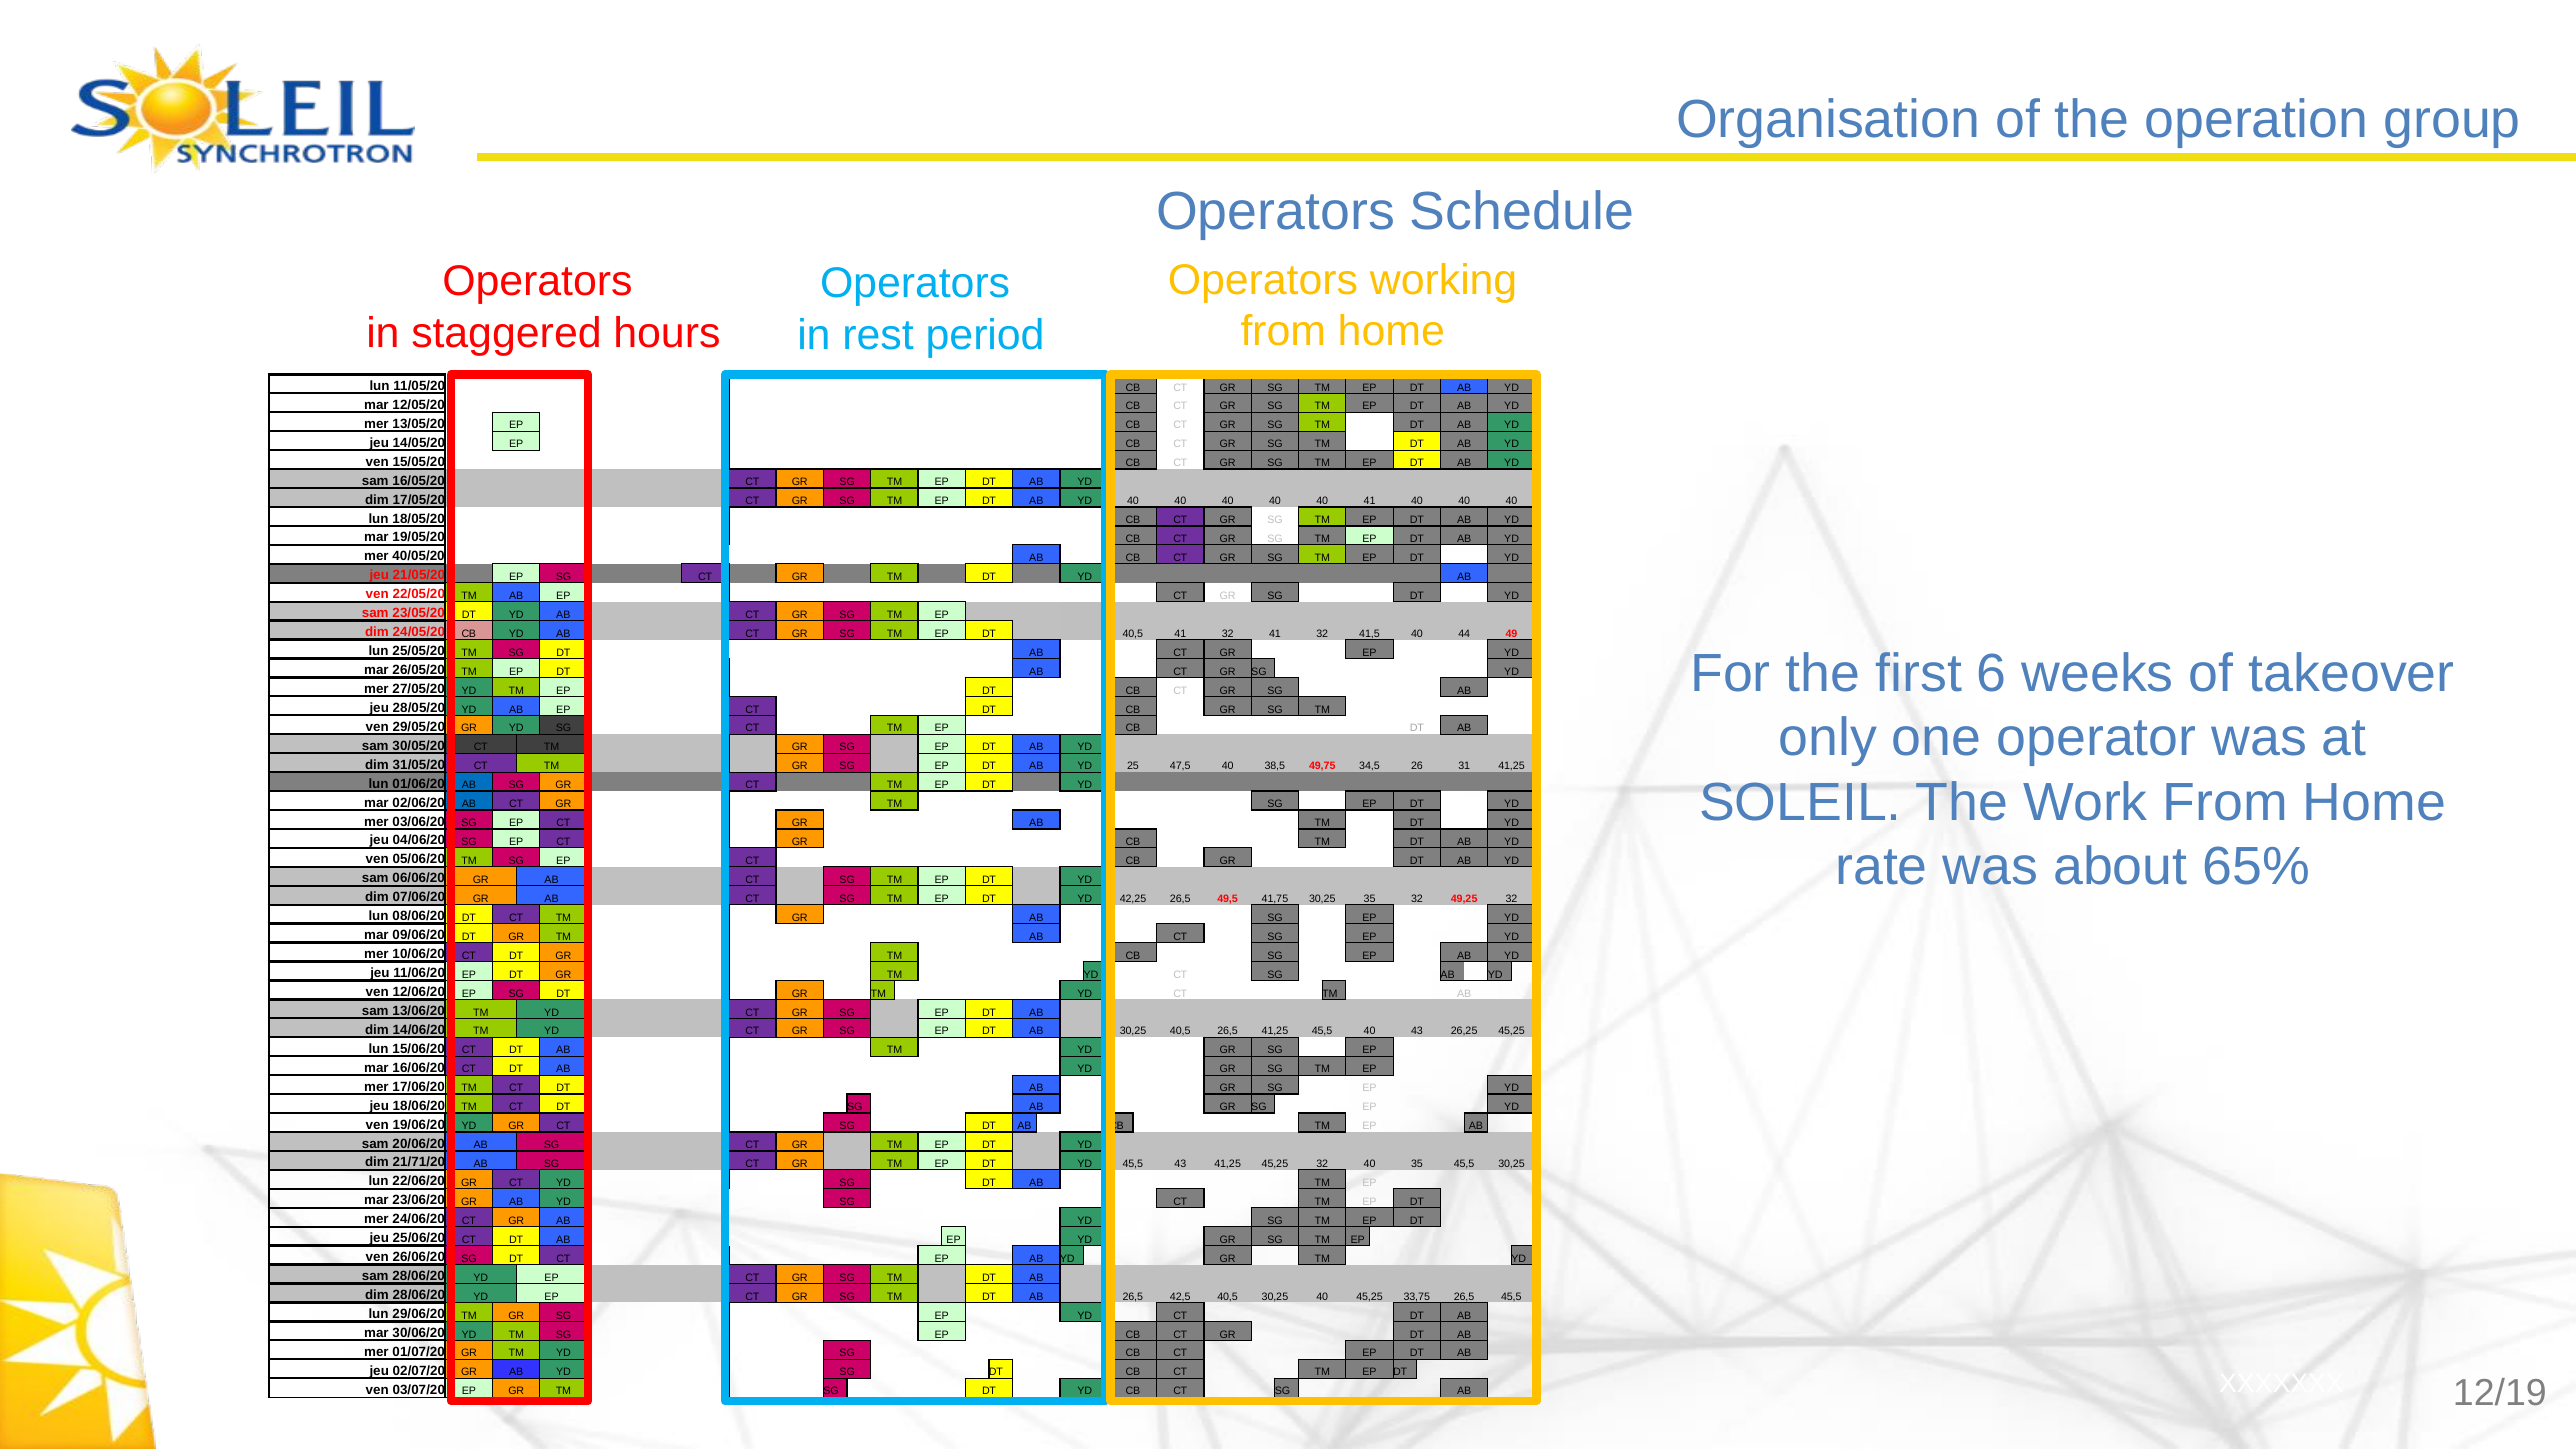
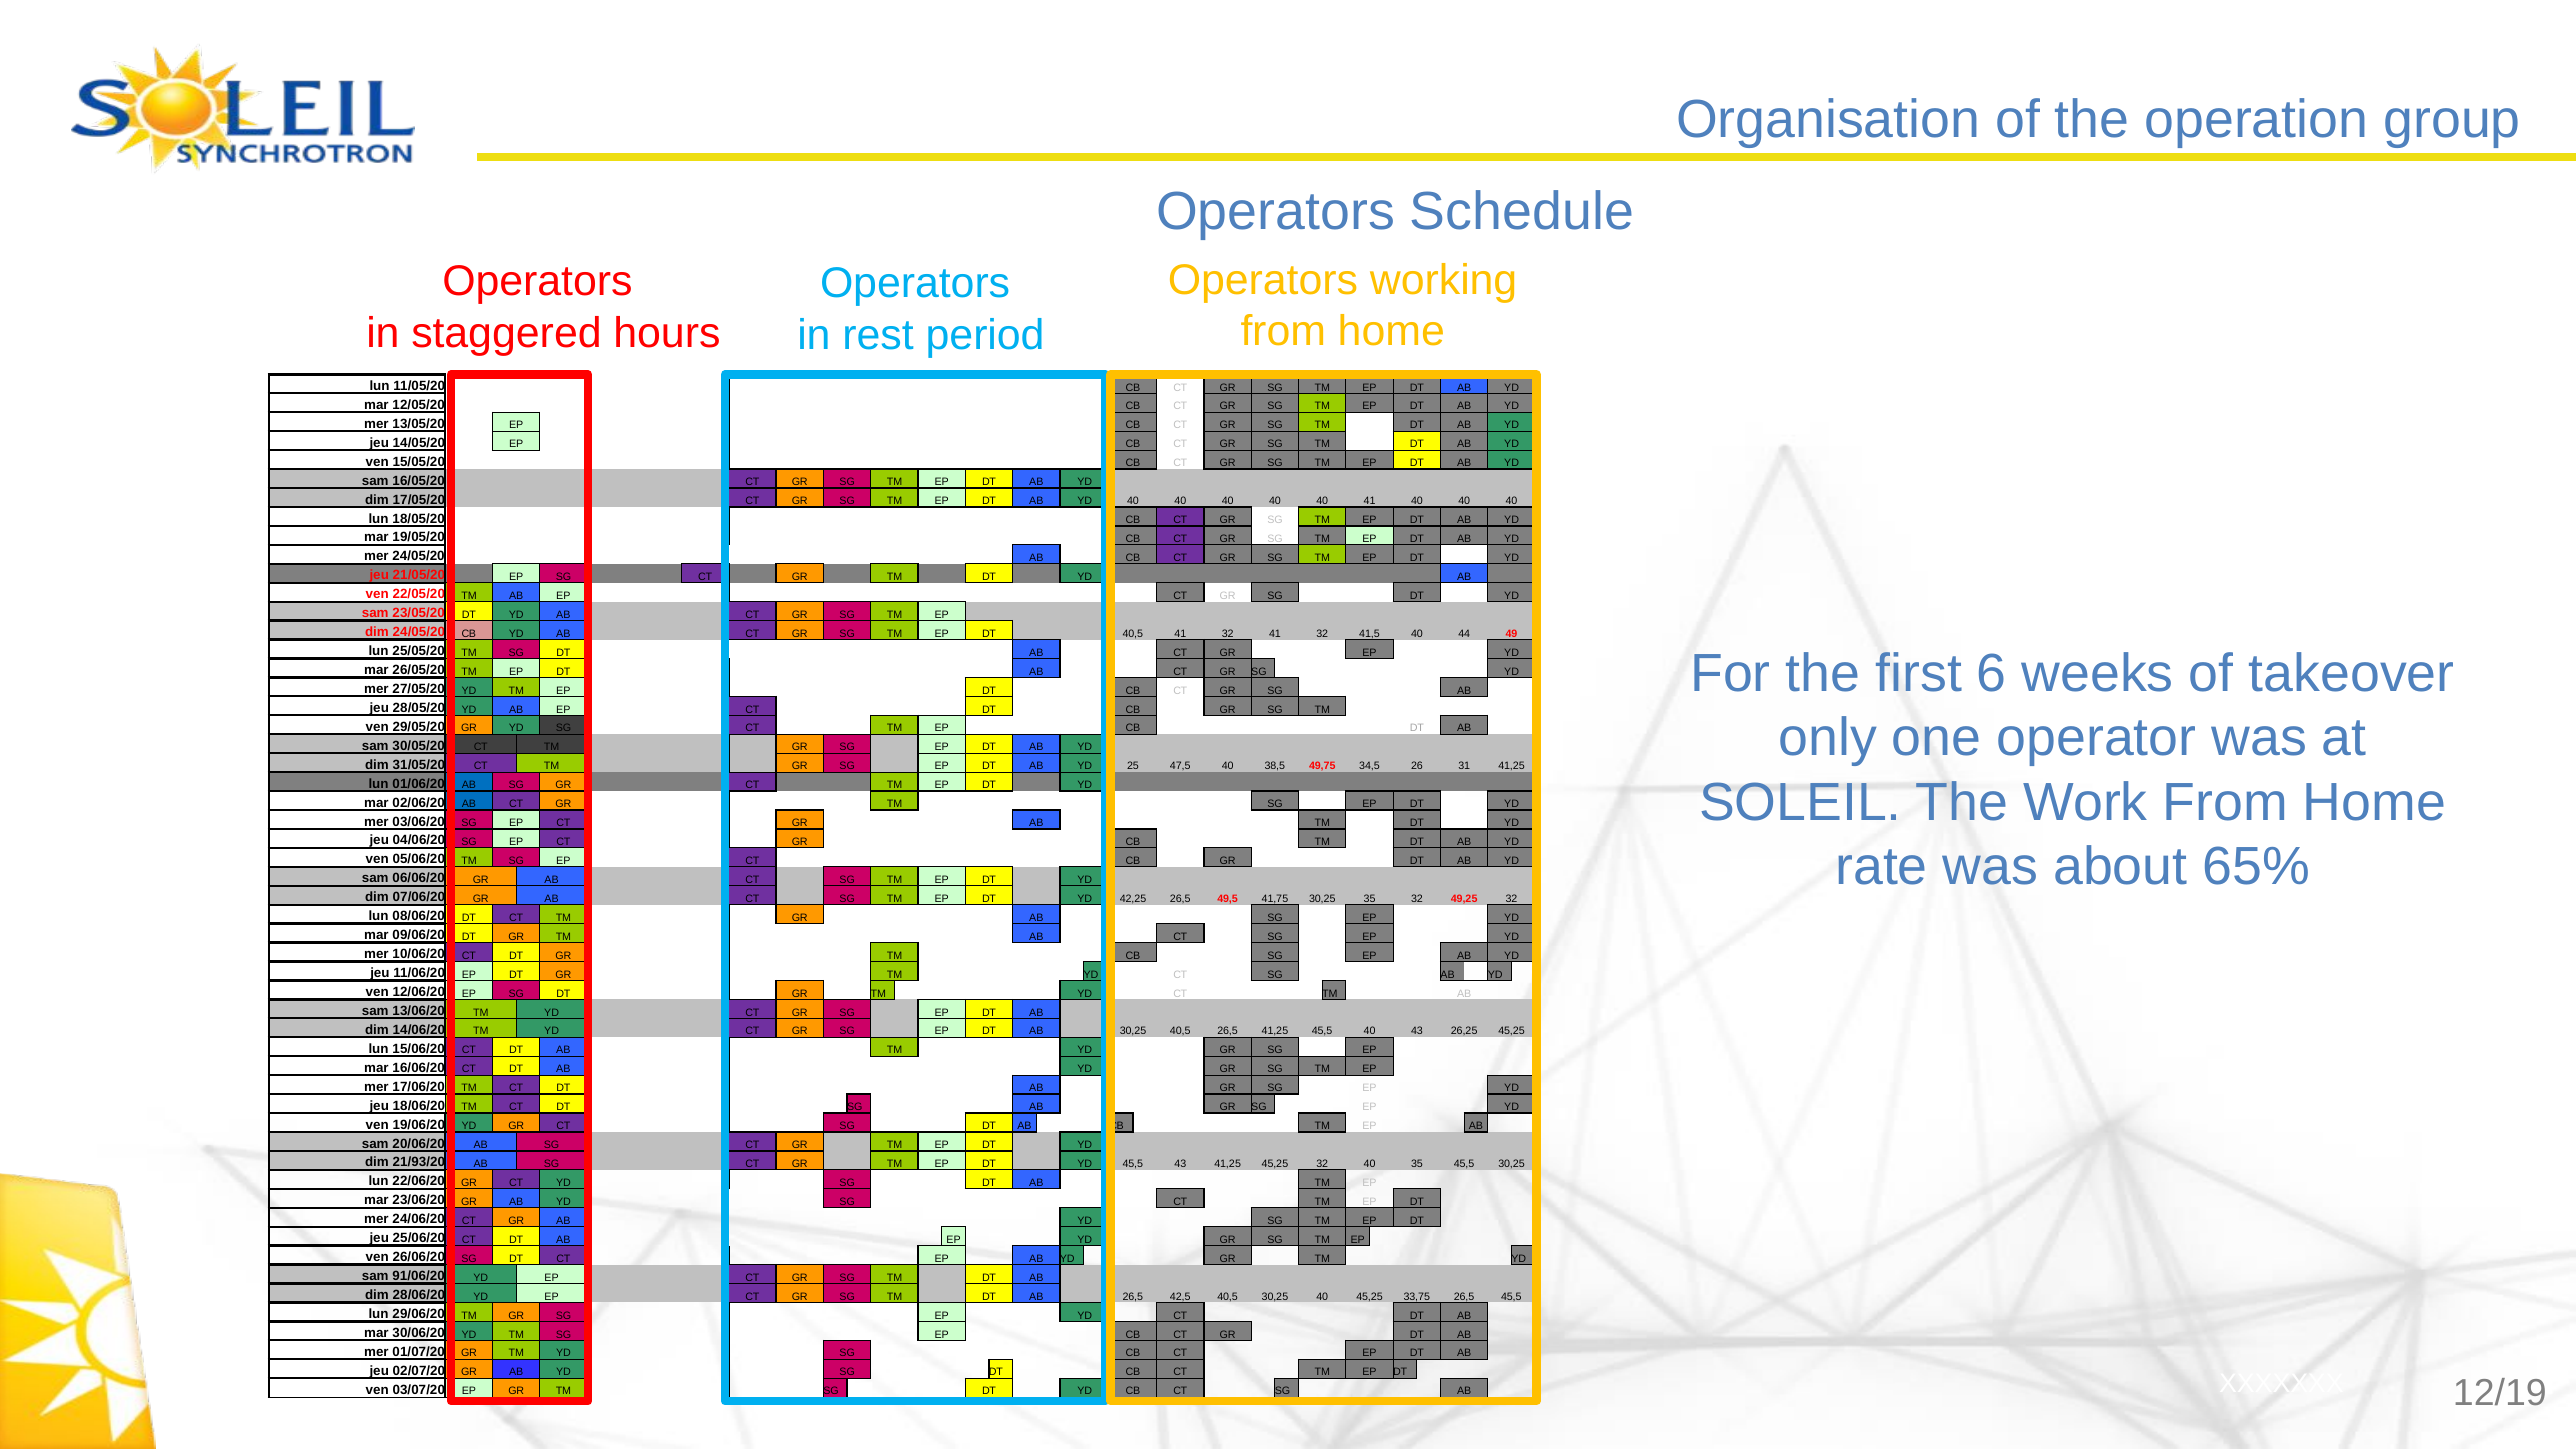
mer 40/05/20: 40/05/20 -> 24/05/20 (419, 556)
21/71/20: 21/71/20 -> 21/93/20 (419, 1163)
sam 28/06/20: 28/06/20 -> 91/06/20 (419, 1276)
